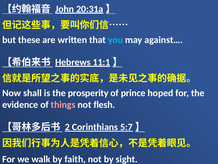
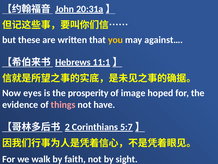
you colour: light blue -> yellow (116, 40)
shall: shall -> eyes (32, 93)
prince: prince -> image (133, 93)
flesh: flesh -> have (104, 104)
